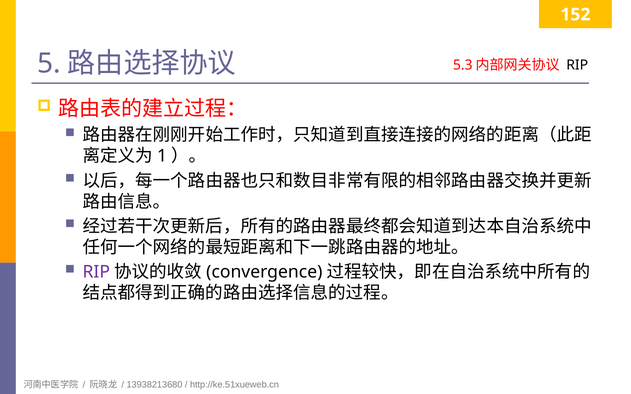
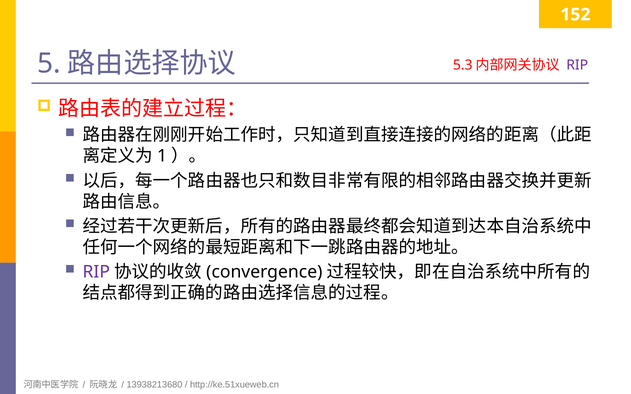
RIP colour: black -> purple (577, 65)
